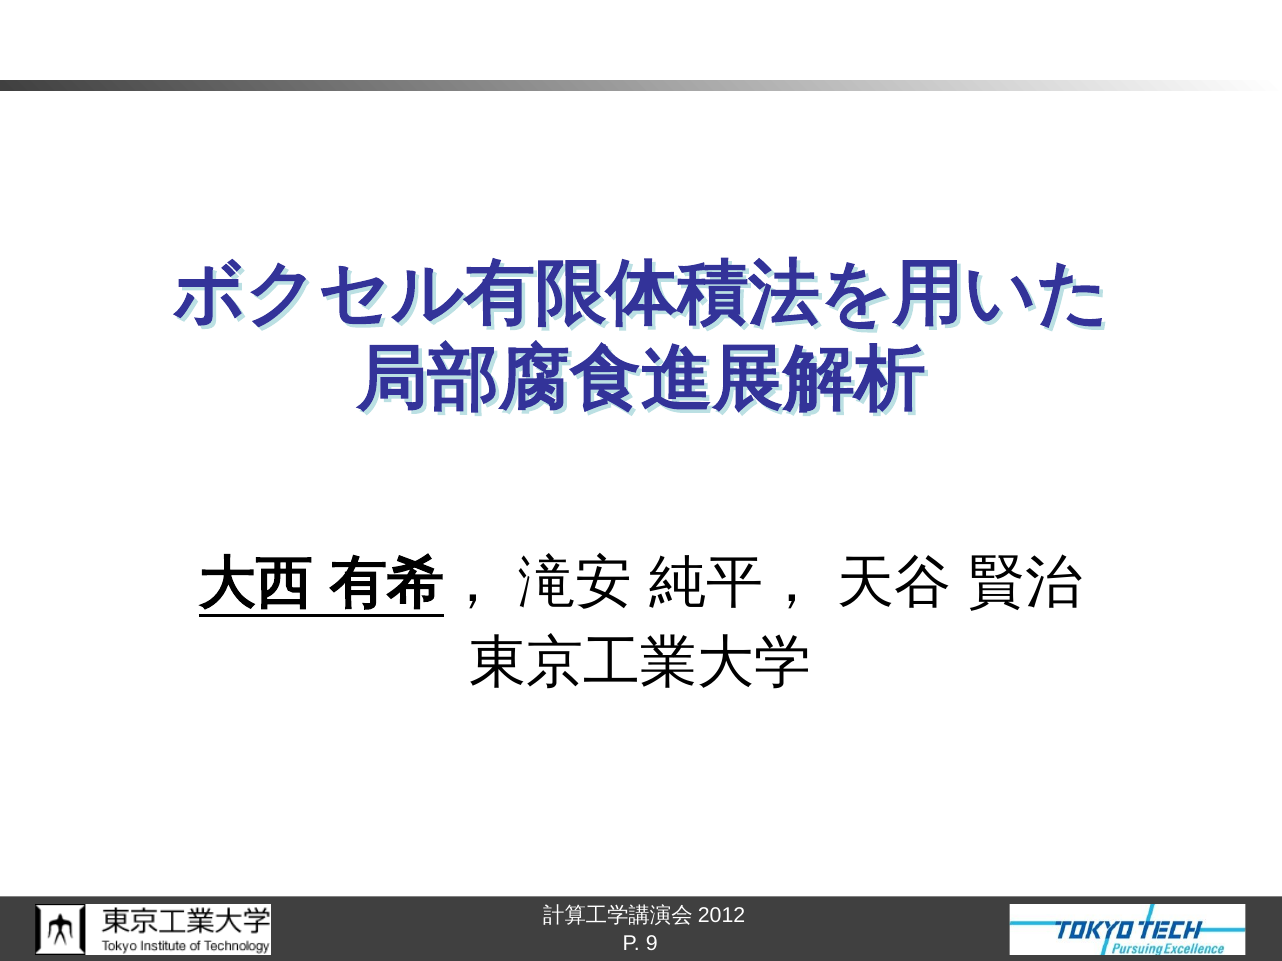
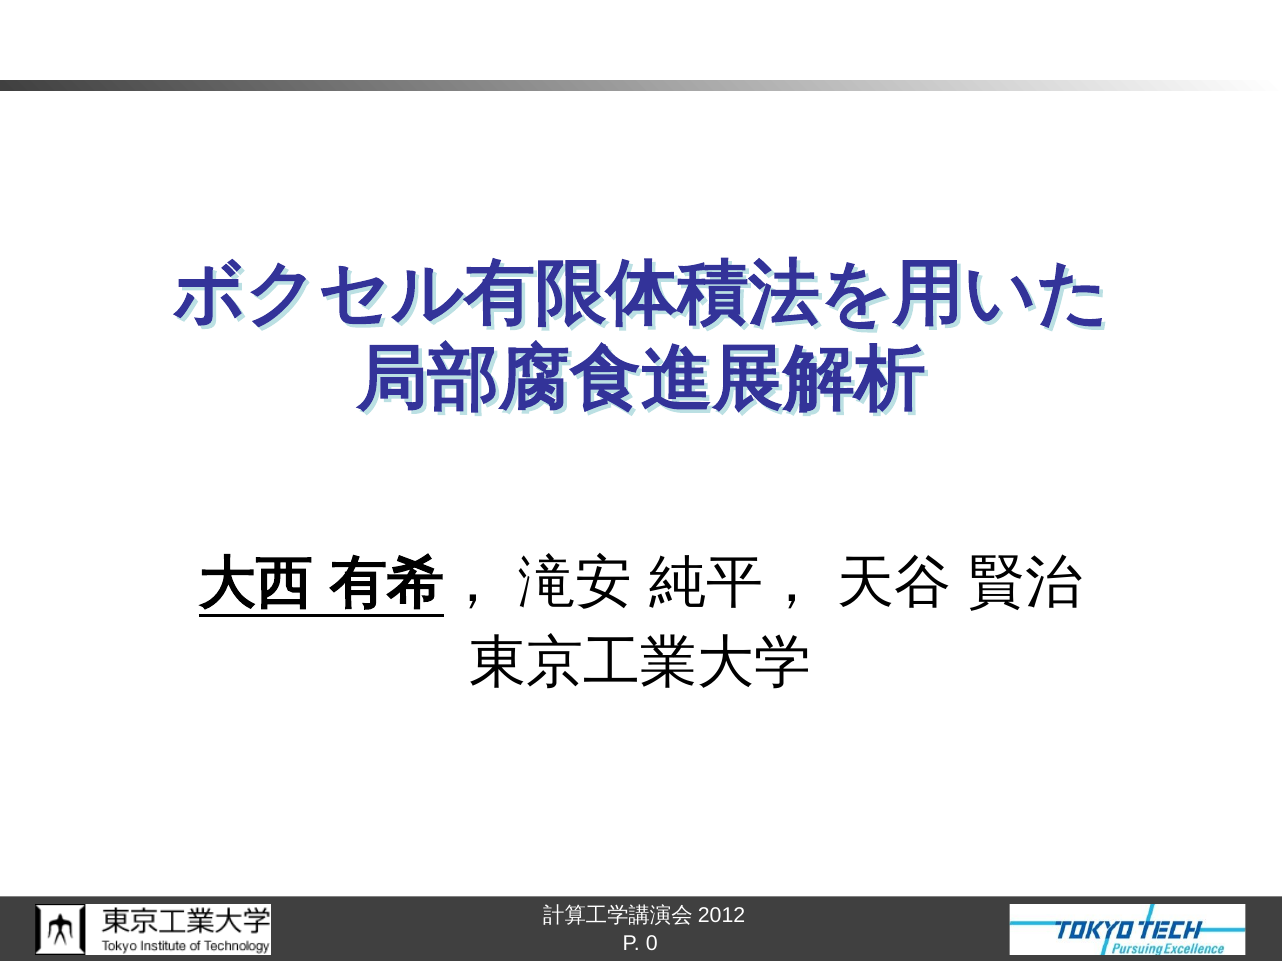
9: 9 -> 0 (652, 944)
